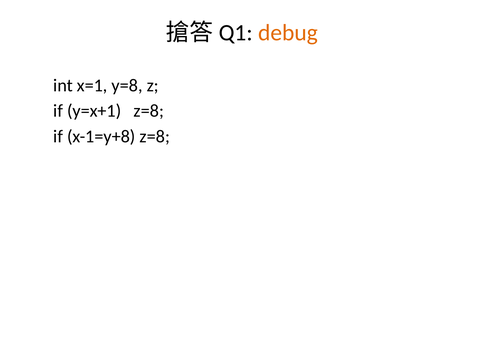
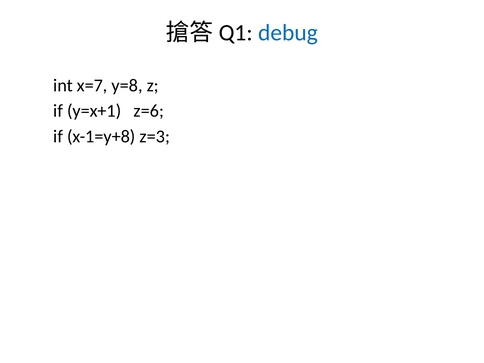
debug colour: orange -> blue (288, 33)
x=1: x=1 -> x=7 (92, 86)
y=x+1 z=8: z=8 -> z=6 (149, 111)
x-1=y+8 z=8: z=8 -> z=3 (155, 136)
